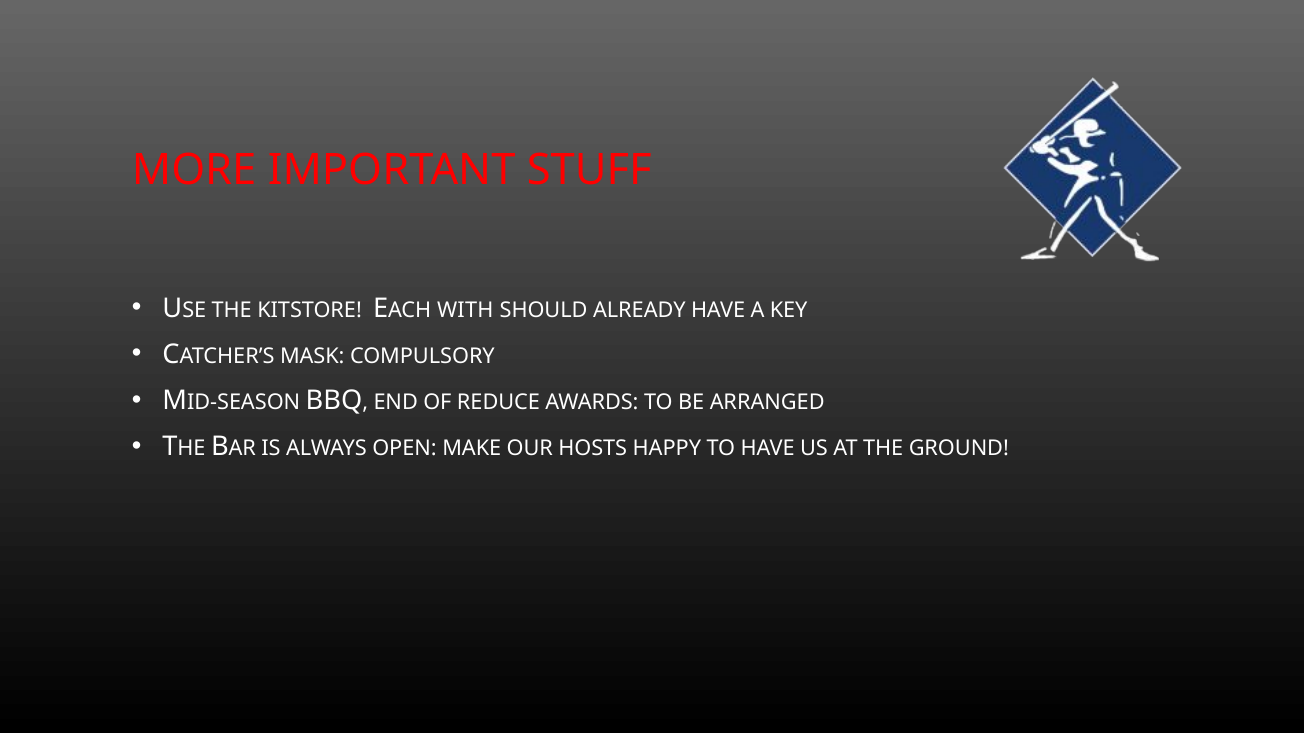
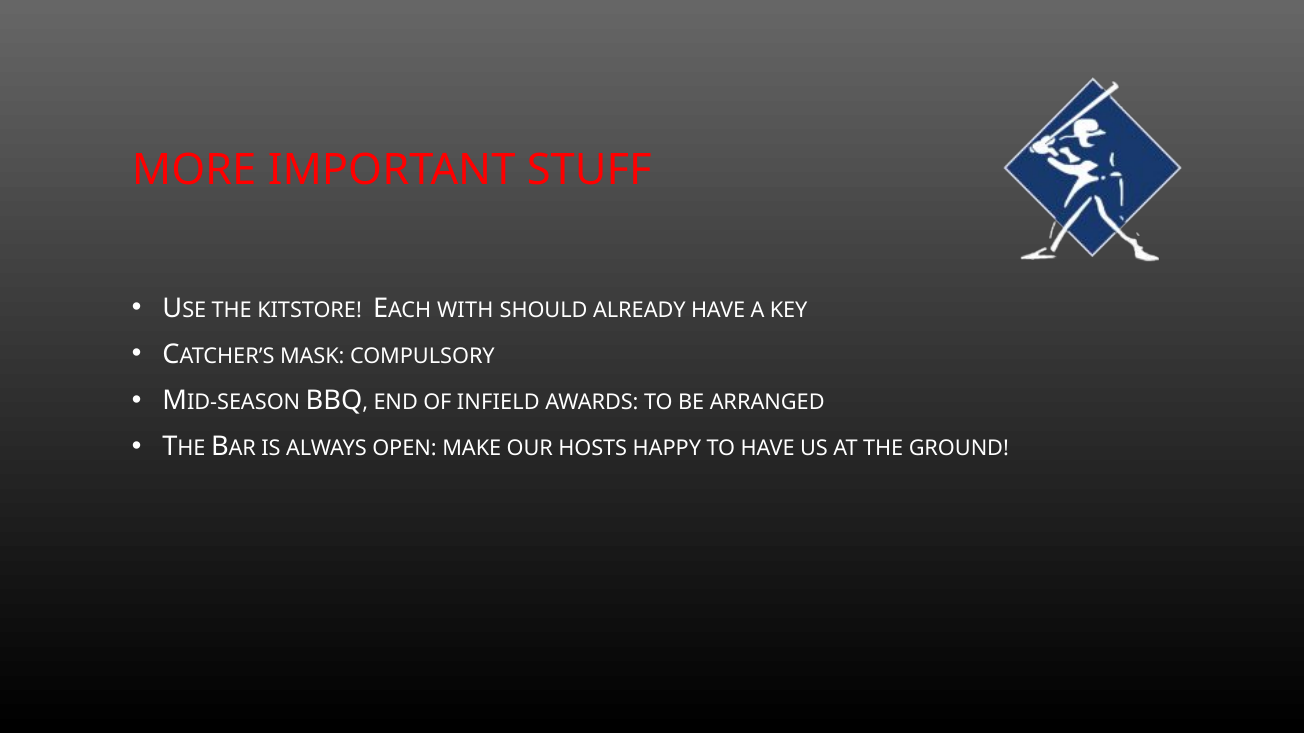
REDUCE: REDUCE -> INFIELD (498, 403)
